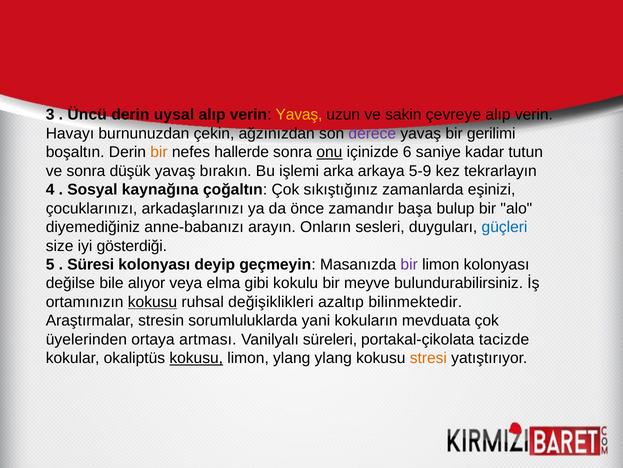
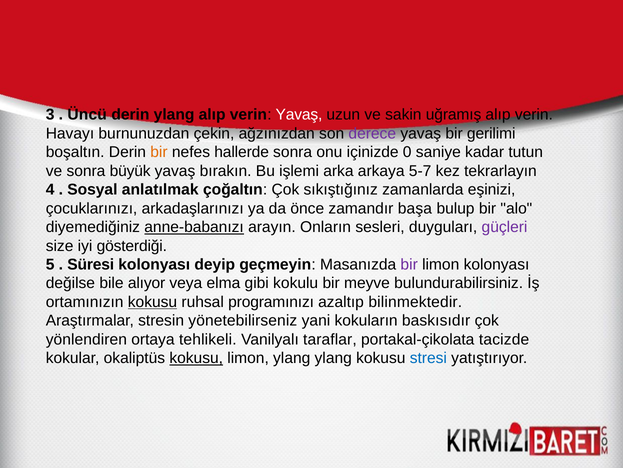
derin uysal: uysal -> ylang (174, 115)
Yavaş colour: yellow -> white (299, 115)
çevreye: çevreye -> uğramış (454, 115)
onu underline: present -> none (329, 152)
6: 6 -> 0 (407, 152)
düşük: düşük -> büyük (130, 171)
5-9: 5-9 -> 5-7 (420, 171)
kaynağına: kaynağına -> anlatılmak (160, 189)
anne-babanızı underline: none -> present (194, 227)
güçleri colour: blue -> purple (505, 227)
değişiklikleri: değişiklikleri -> programınızı (271, 302)
sorumluluklarda: sorumluluklarda -> yönetebilirseniz (243, 320)
mevduata: mevduata -> baskısıdır (436, 320)
üyelerinden: üyelerinden -> yönlendiren (86, 339)
artması: artması -> tehlikeli (208, 339)
süreleri: süreleri -> taraflar (330, 339)
stresi colour: orange -> blue (428, 358)
